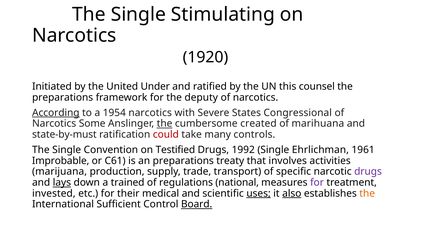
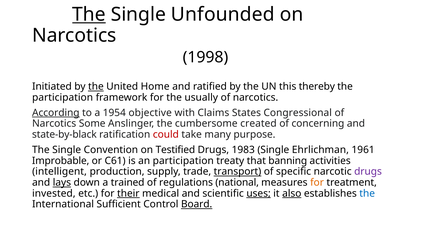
The underline: none -> present (89, 15)
Stimulating: Stimulating -> Unfounded (223, 15)
1920: 1920 -> 1998 (205, 57)
the underline: none -> present (96, 86)
Under: Under -> Home (155, 86)
counsel: counsel -> thereby (317, 86)
preparations: preparations -> participation (63, 97)
deputy: deputy -> usually (201, 97)
1954 narcotics: narcotics -> objective (150, 113)
Severe: Severe -> Claims (213, 113)
the underline: present -> none (165, 124)
marihuana: marihuana -> concerning (318, 124)
state-by-must: state-by-must -> state-by-black (64, 134)
controls: controls -> purpose (254, 134)
1992: 1992 -> 1983 (243, 150)
an preparations: preparations -> participation (183, 161)
involves: involves -> banning (288, 161)
marijuana: marijuana -> intelligent (60, 171)
transport underline: none -> present (237, 171)
for colour: purple -> orange (317, 182)
their underline: none -> present (128, 193)
the colour: orange -> blue (367, 193)
